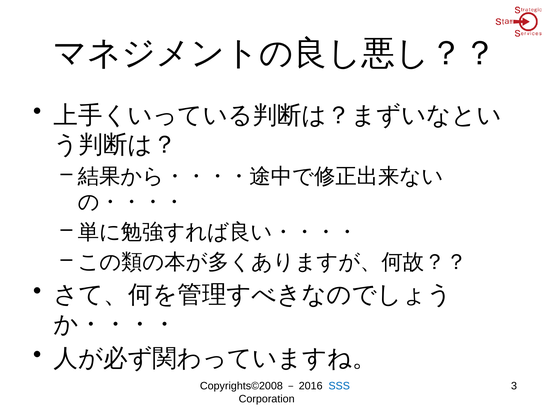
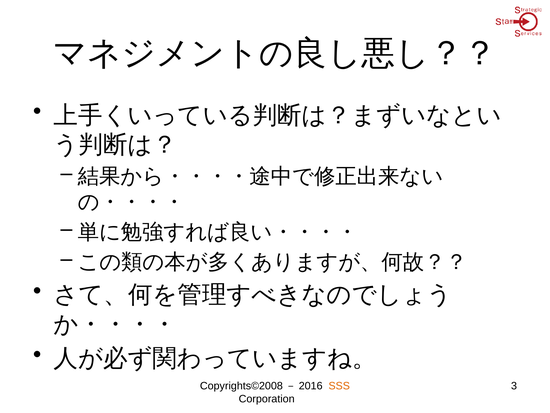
SSS colour: blue -> orange (339, 386)
